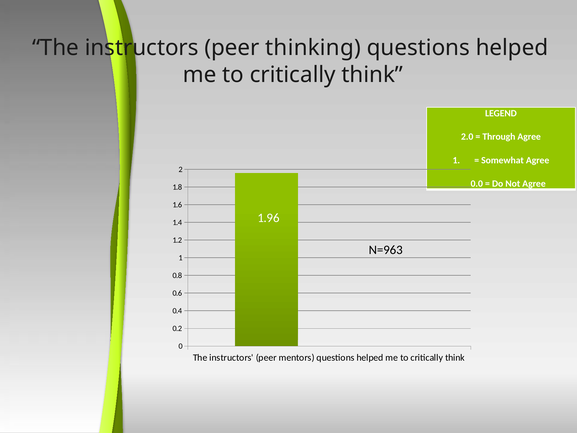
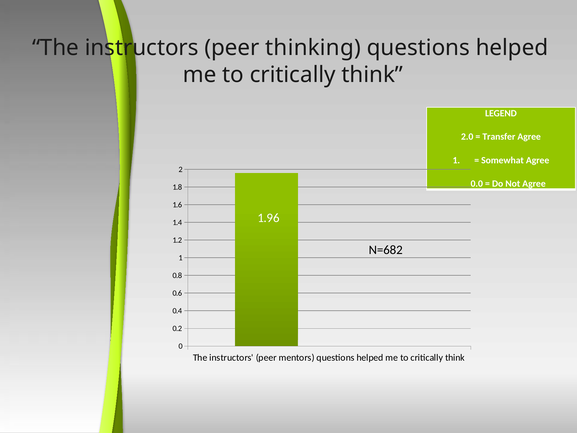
Through: Through -> Transfer (499, 137)
N=963: N=963 -> N=682 (386, 250)
